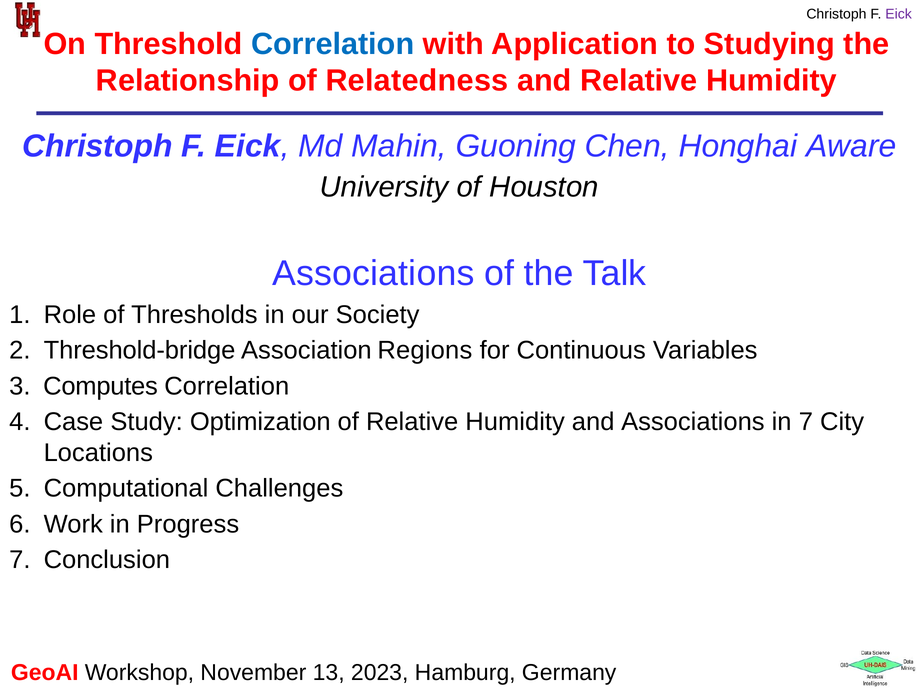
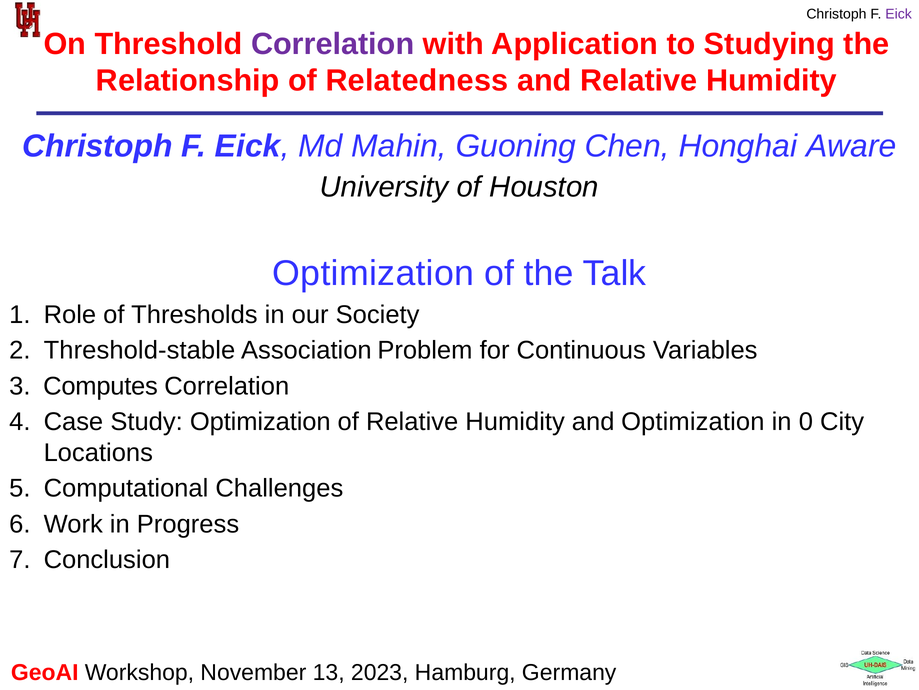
Correlation colour: blue -> purple (333, 44)
Associations: Associations -> Optimization (373, 273)
Threshold-bridge: Threshold-bridge -> Threshold-stable (139, 350)
Regions: Regions -> Problem (425, 350)
and Associations: Associations -> Optimization (693, 421)
in 7: 7 -> 0 (806, 421)
